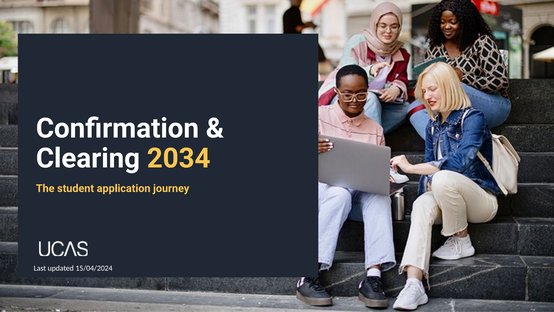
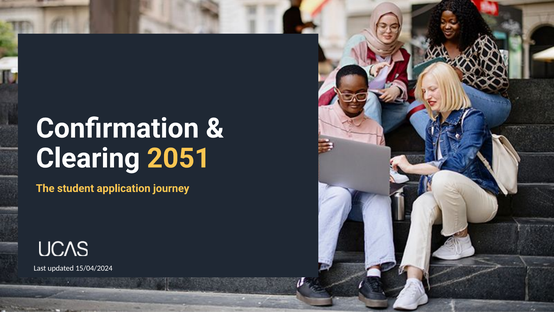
2034: 2034 -> 2051 (179, 158)
